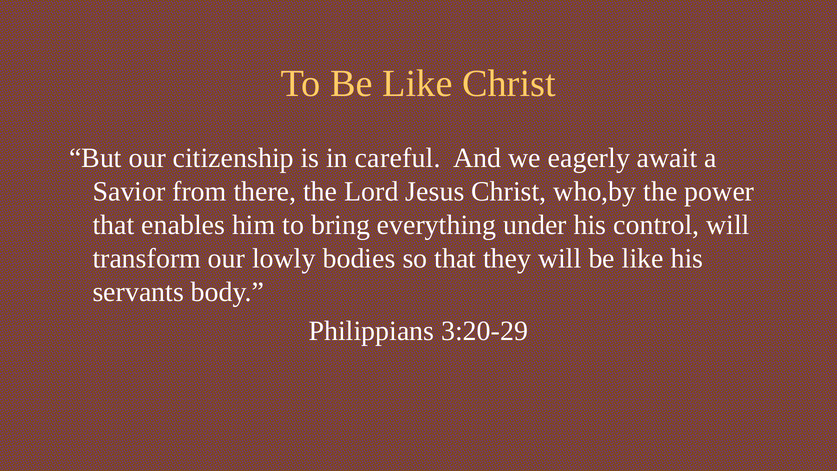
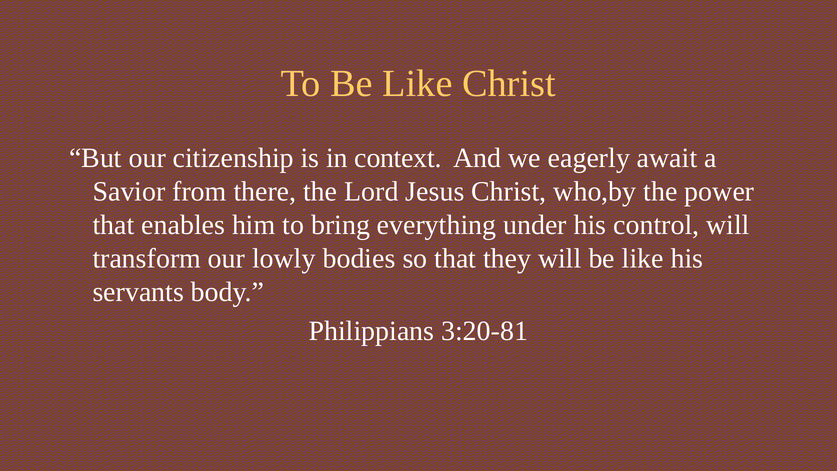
careful: careful -> context (398, 158)
3:20-29: 3:20-29 -> 3:20-81 (485, 331)
